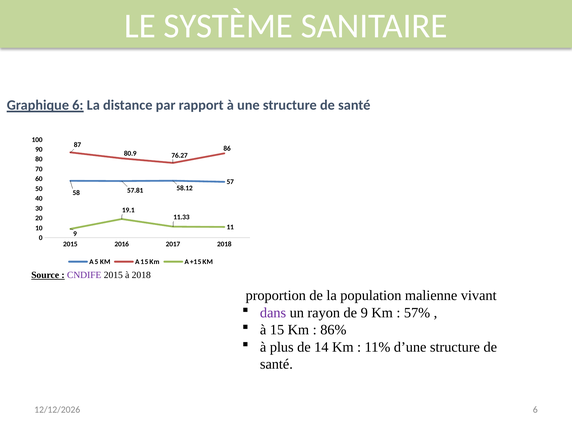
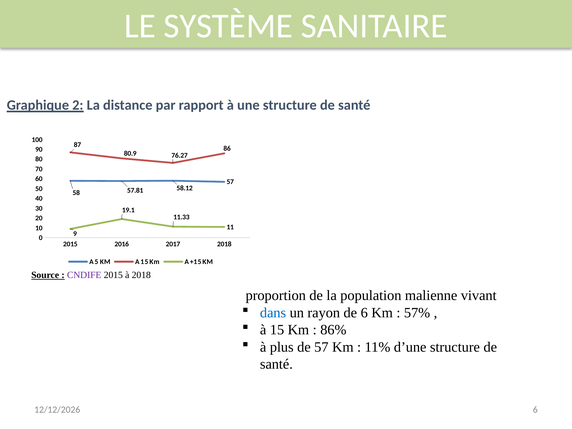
Graphique 6: 6 -> 2 (78, 105)
dans colour: purple -> blue (273, 313)
de 9: 9 -> 6 (364, 313)
de 14: 14 -> 57 (321, 347)
